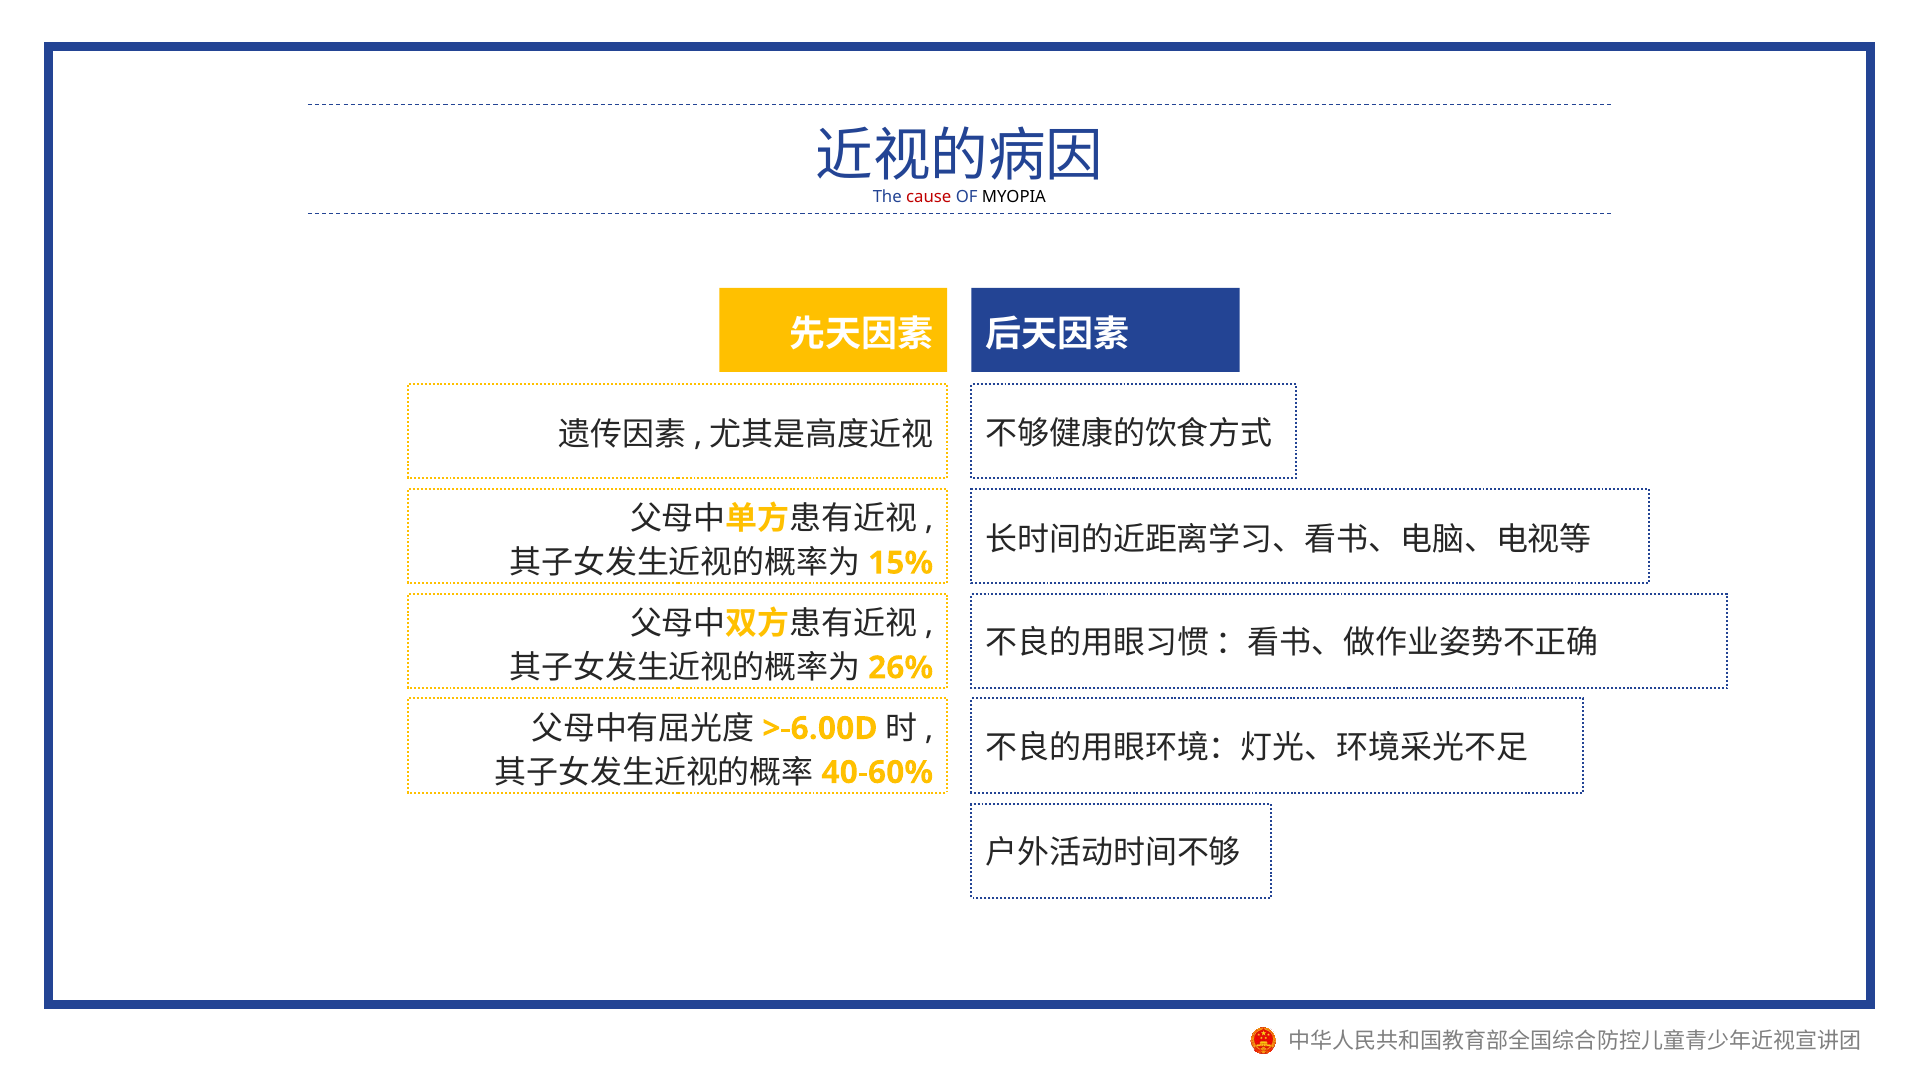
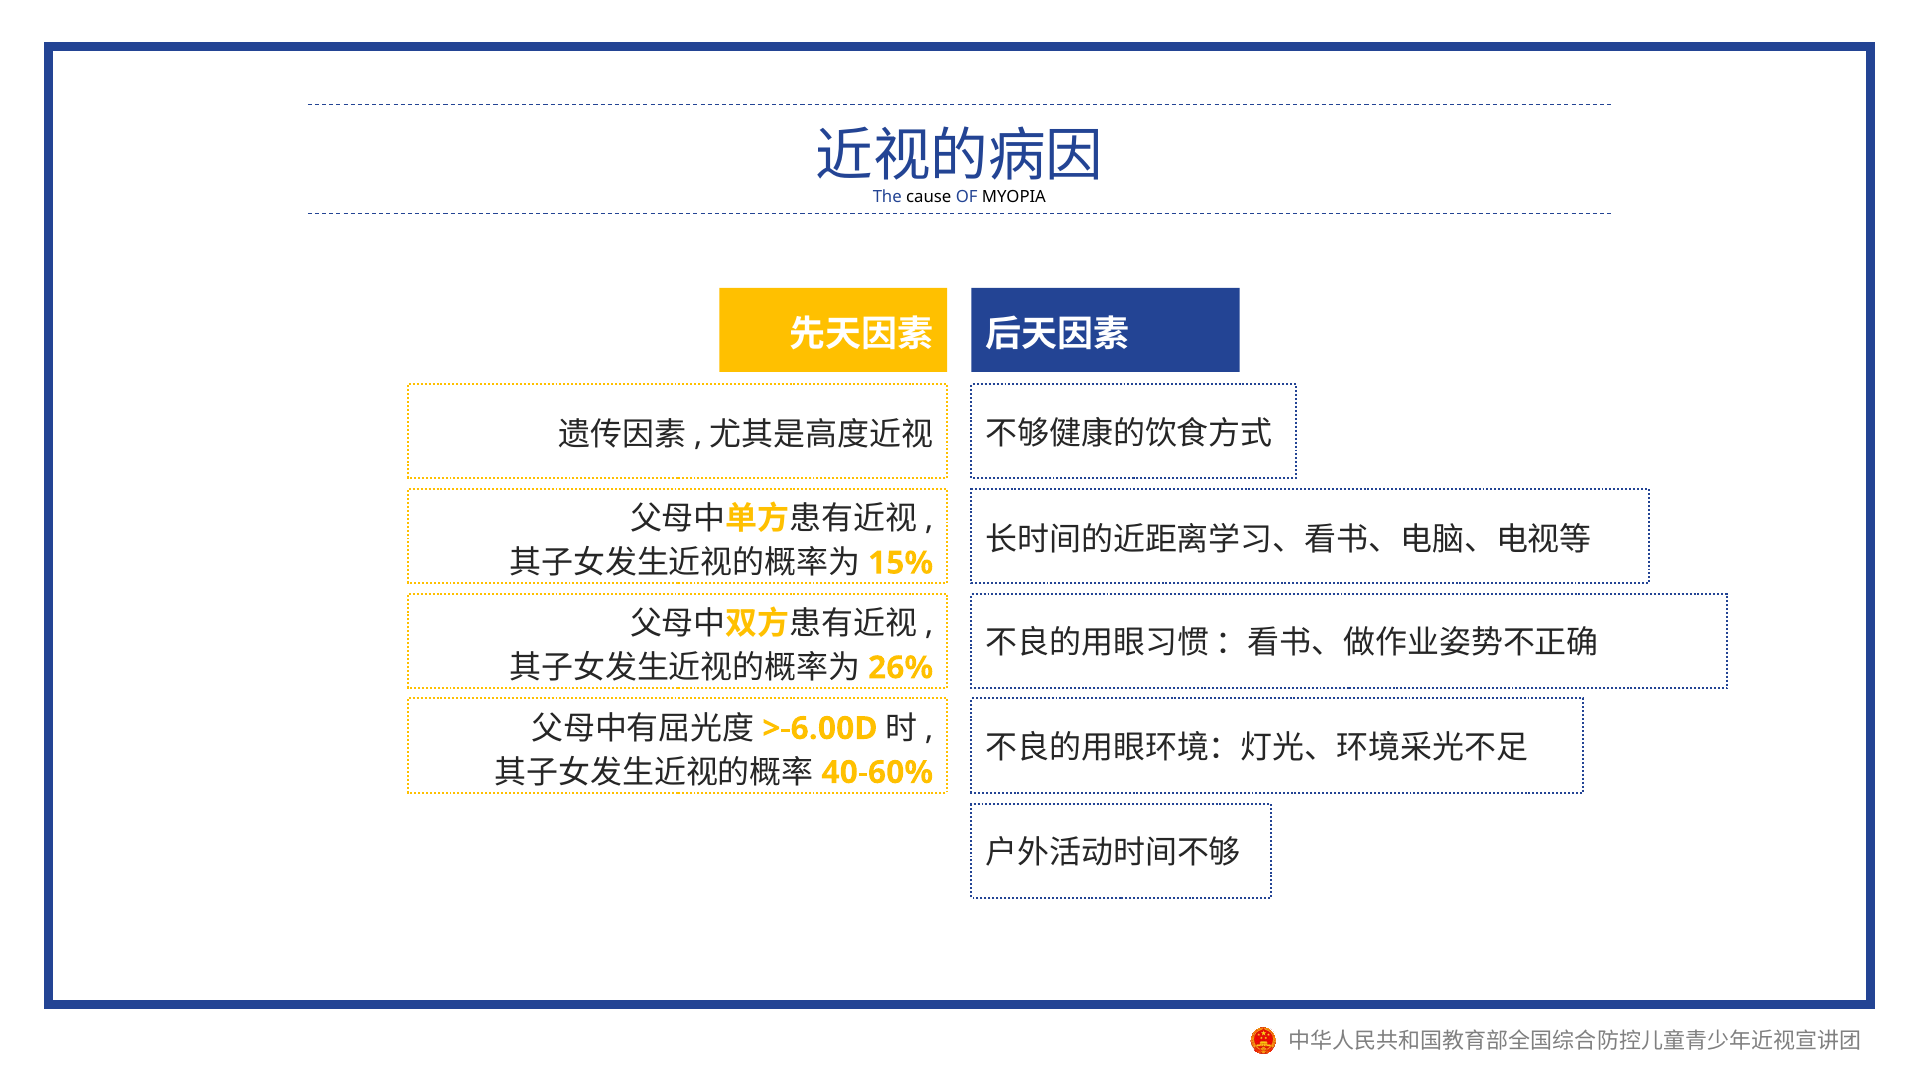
cause colour: red -> black (929, 197)
